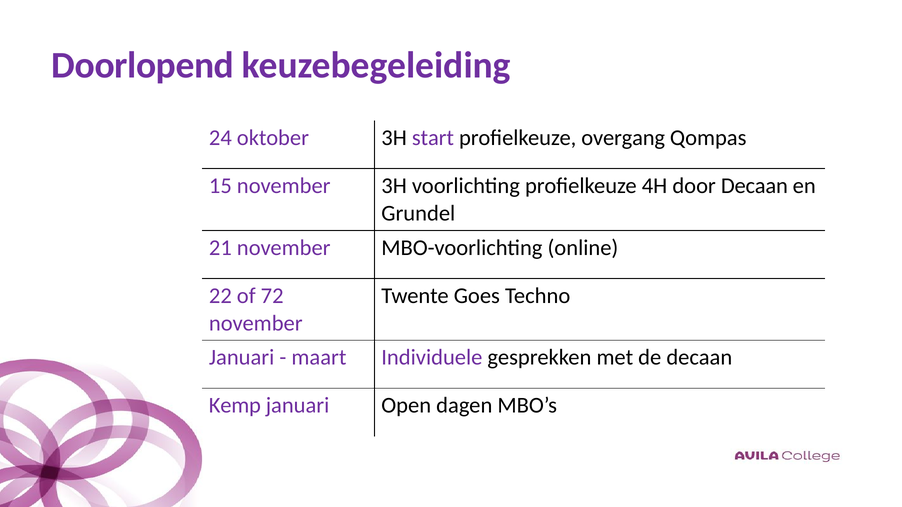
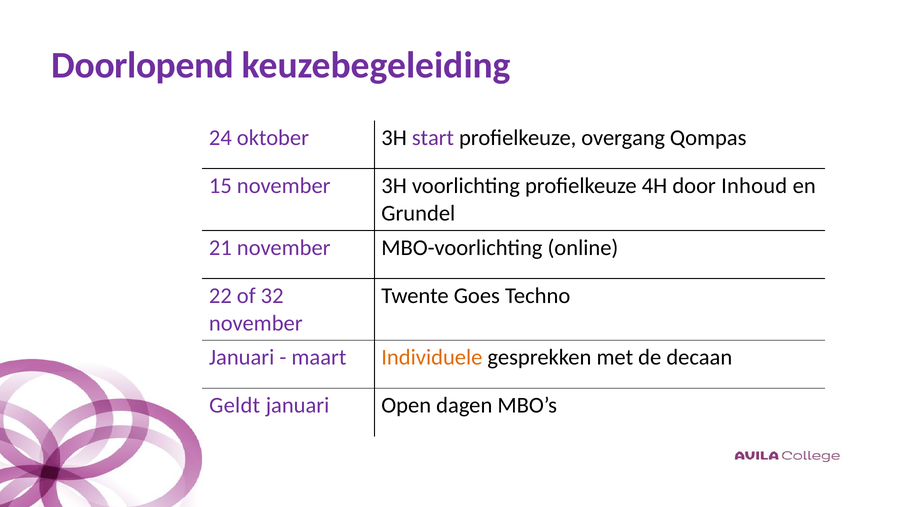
door Decaan: Decaan -> Inhoud (754, 186)
72: 72 -> 32 (272, 296)
Individuele colour: purple -> orange (432, 358)
Kemp: Kemp -> Geldt (235, 406)
